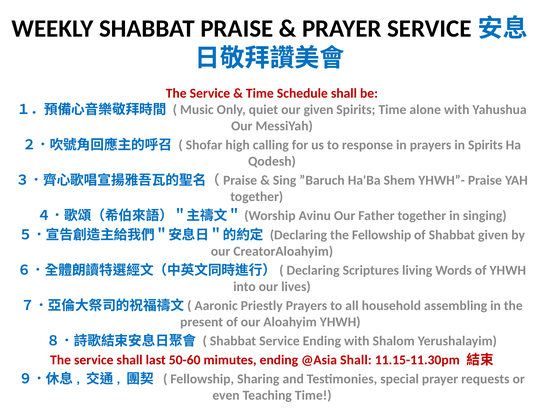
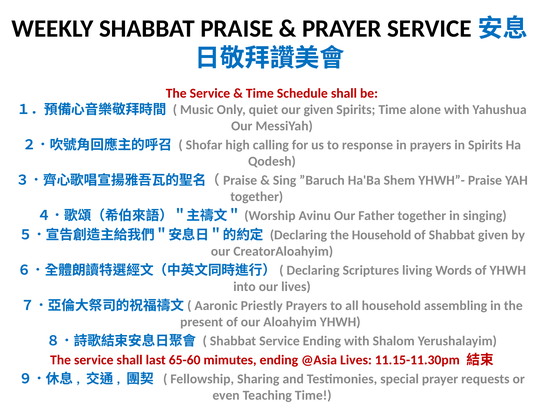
the Fellowship: Fellowship -> Household (382, 235)
50-60: 50-60 -> 65-60 (185, 360)
@Asia Shall: Shall -> Lives (356, 360)
